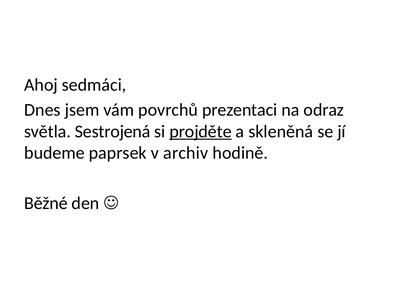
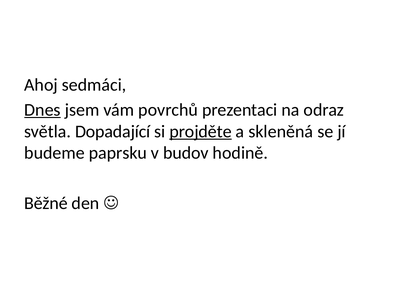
Dnes underline: none -> present (42, 110)
Sestrojená: Sestrojená -> Dopadající (113, 131)
paprsek: paprsek -> paprsku (118, 153)
archiv: archiv -> budov (186, 153)
